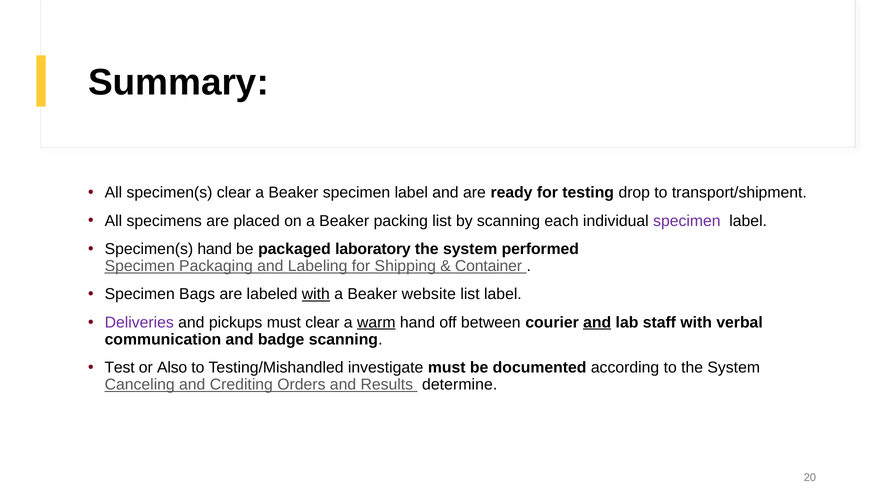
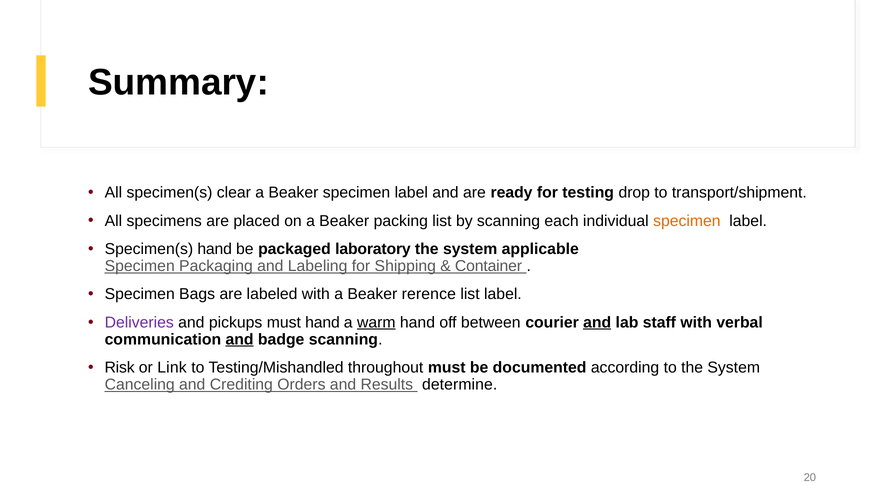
specimen colour: purple -> orange (687, 221)
performed: performed -> applicable (540, 249)
with underline: present -> none (316, 294)
website: website -> rerence (429, 294)
must clear: clear -> hand (322, 322)
and underline: none -> present (240, 339)
Test: Test -> Risk (120, 368)
Also: Also -> Link (172, 368)
investigate: investigate -> throughout (386, 368)
